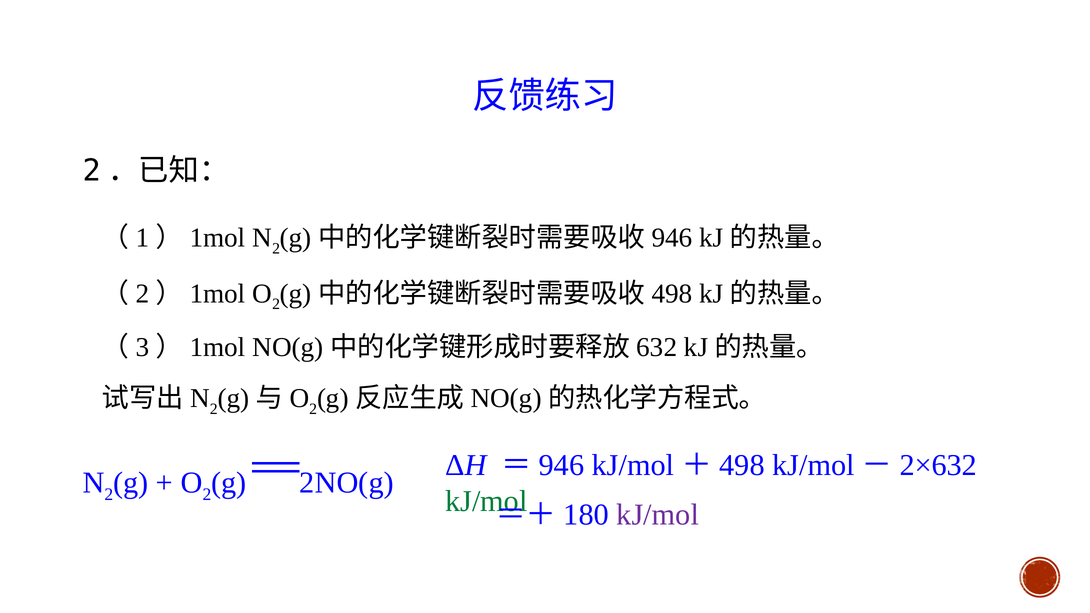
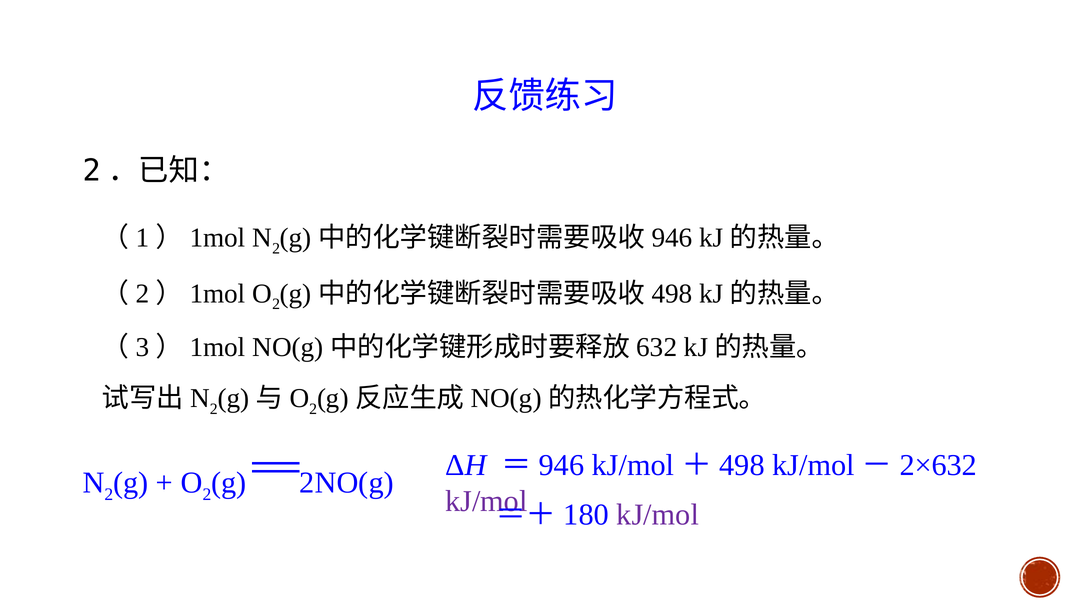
kJ/mol colour: green -> purple (486, 502)
